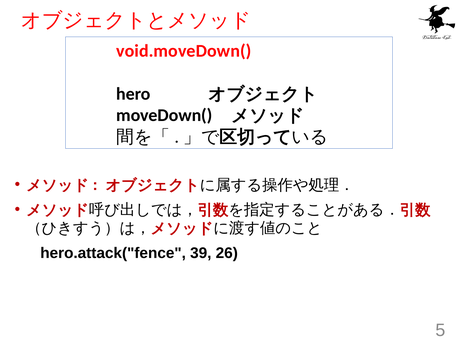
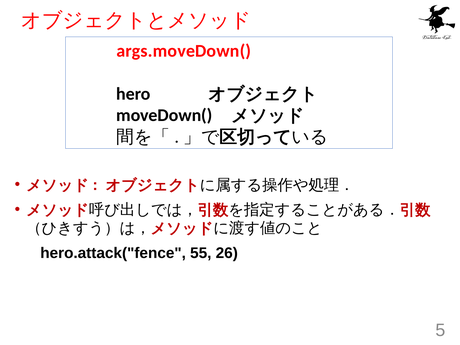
void.moveDown(: void.moveDown( -> args.moveDown( (184, 51)
39: 39 -> 55 (201, 253)
